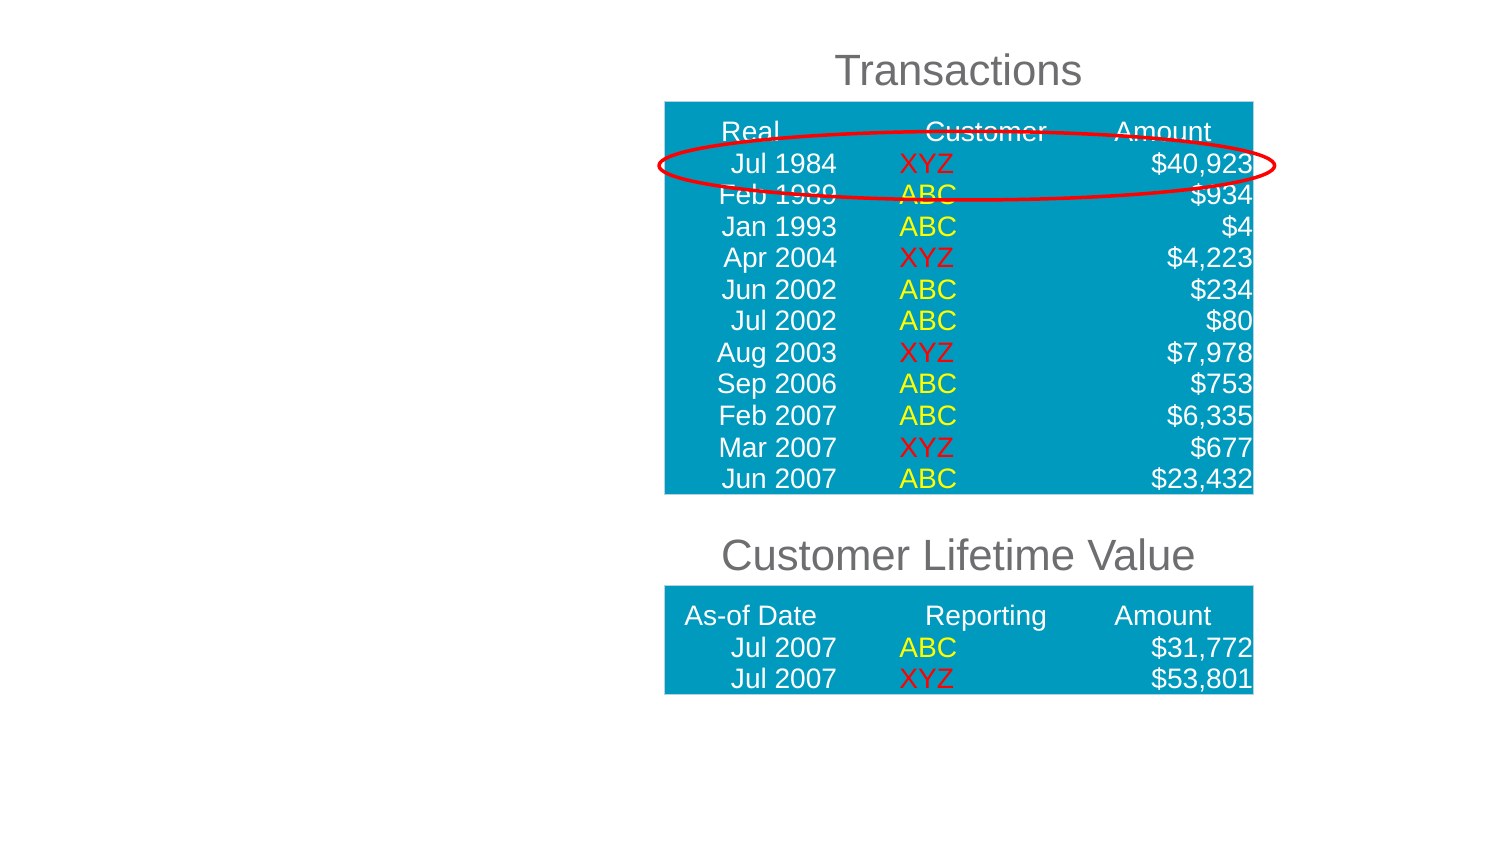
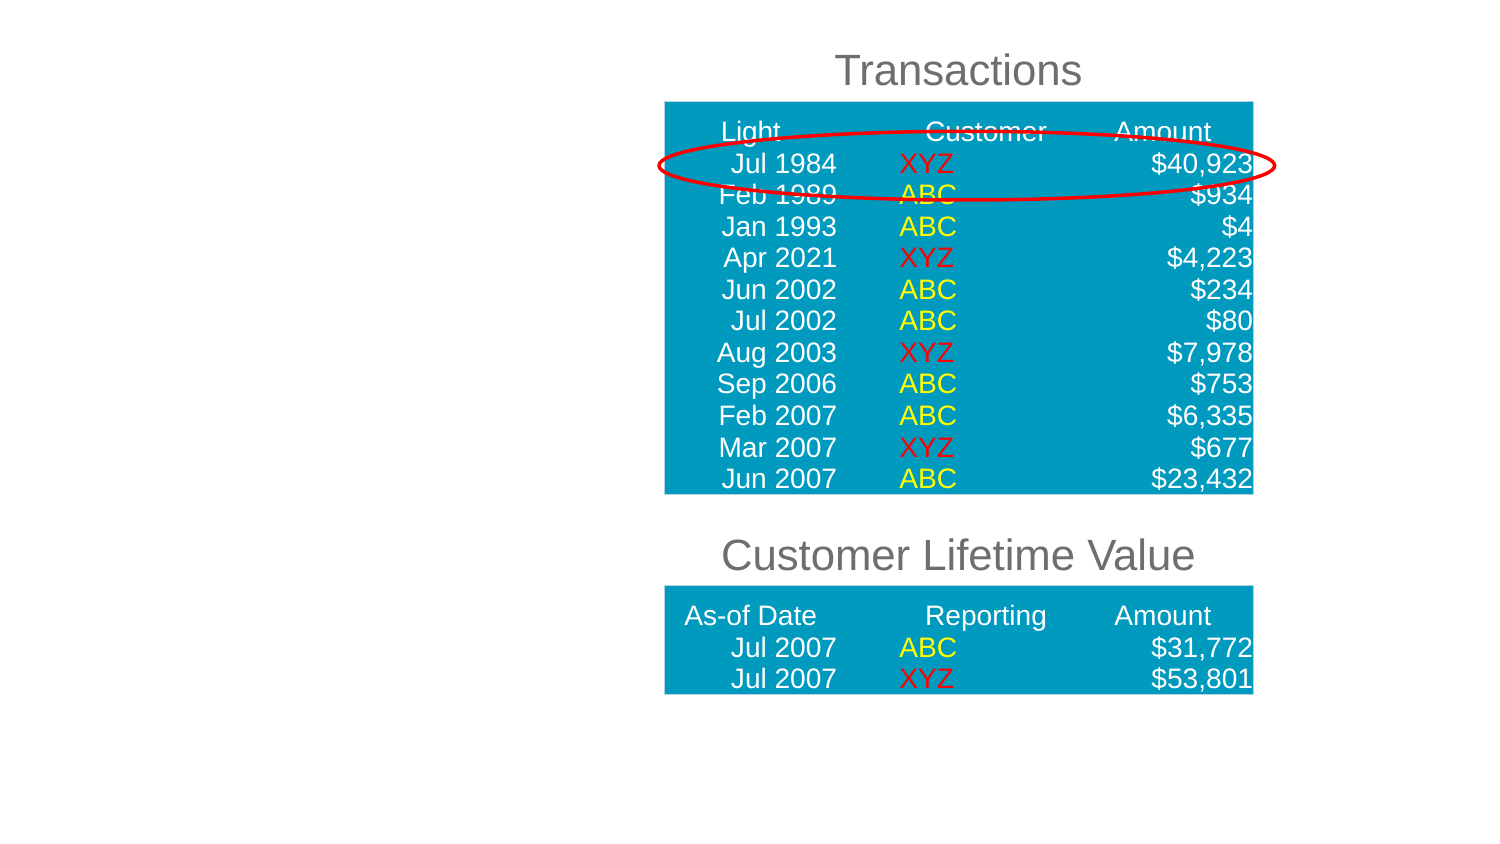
Real: Real -> Light (751, 132)
2004: 2004 -> 2021 (806, 258)
